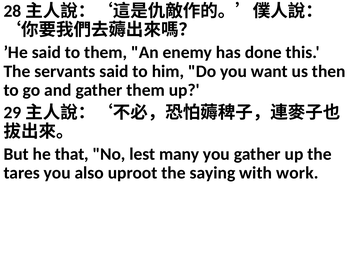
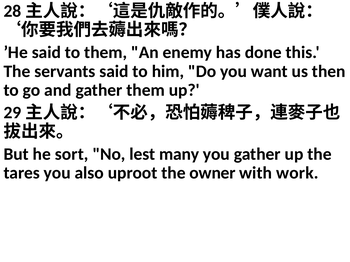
that: that -> sort (72, 154)
saying: saying -> owner (213, 173)
